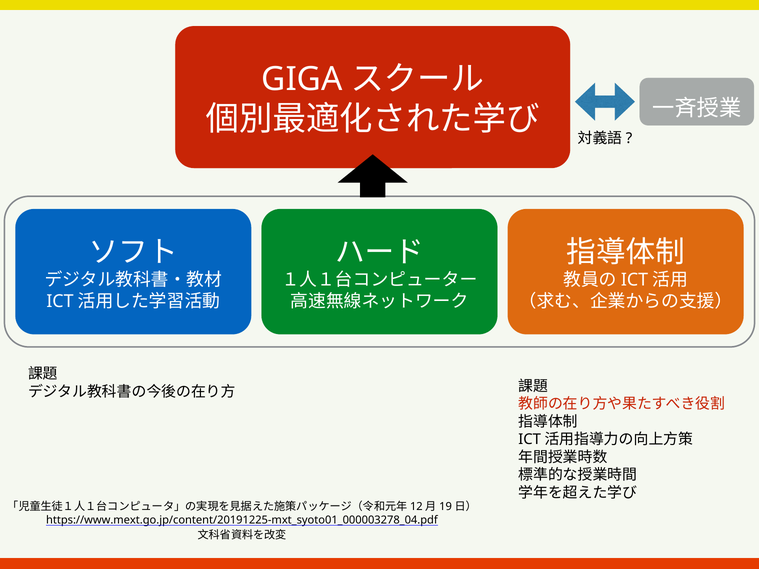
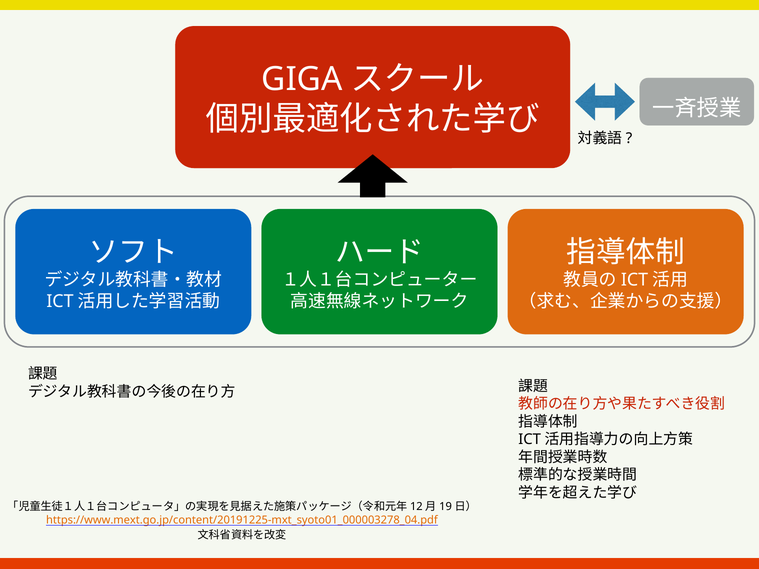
https://www.mext.go.jp/content/20191225-mxt_syoto01_000003278_04.pdf colour: black -> orange (242, 520)
